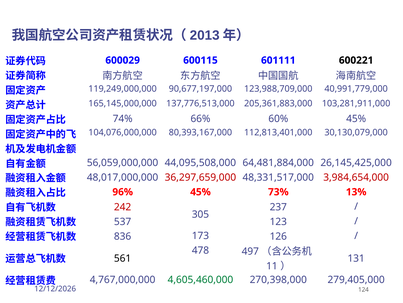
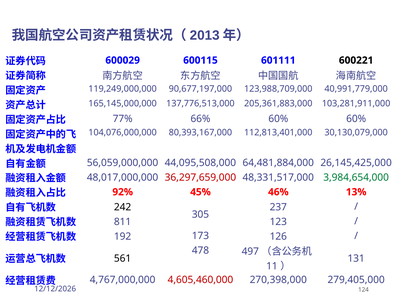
74%: 74% -> 77% (123, 119)
60% 45%: 45% -> 60% (356, 119)
3,984,654,000 colour: red -> green (356, 177)
96%: 96% -> 92% (123, 192)
73%: 73% -> 46% (278, 192)
242 colour: red -> black (123, 207)
537: 537 -> 811 (123, 221)
836: 836 -> 192 (123, 236)
4,605,460,000 colour: green -> red (200, 279)
